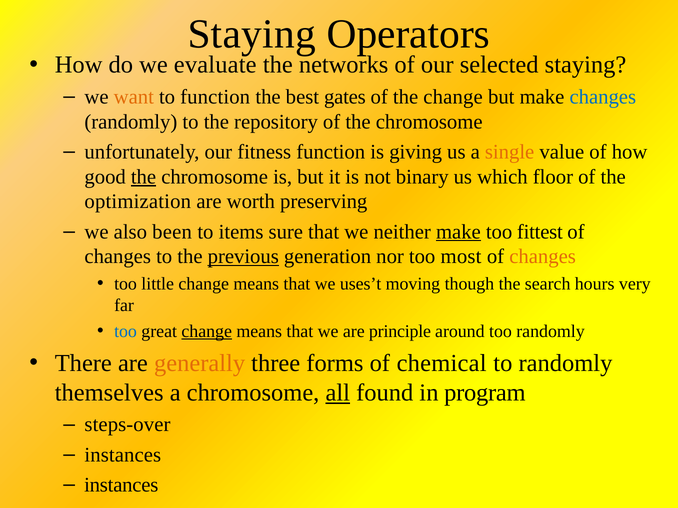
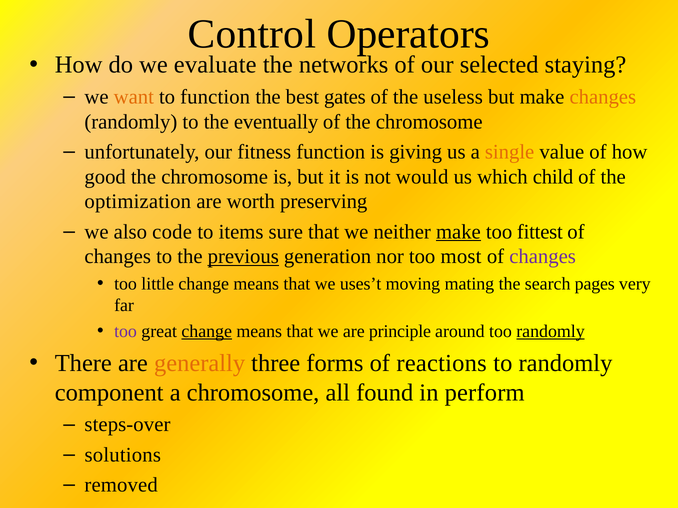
Staying: Staying -> Control (252, 34)
the change: change -> useless (453, 97)
changes colour: blue -> orange (603, 97)
repository: repository -> eventually (276, 122)
the underline: present -> none (144, 177)
binary: binary -> would (422, 177)
floor: floor -> child (553, 177)
been: been -> code (172, 232)
changes colour: orange -> purple (543, 257)
though: though -> mating (469, 284)
hours: hours -> pages (595, 284)
too colour: blue -> purple (126, 332)
randomly underline: none -> present (551, 332)
chemical: chemical -> reactions (442, 364)
themselves: themselves -> component (109, 393)
all underline: present -> none (338, 393)
program: program -> perform (485, 393)
instances: instances -> solutions (123, 455)
instances: instances -> removed (121, 485)
